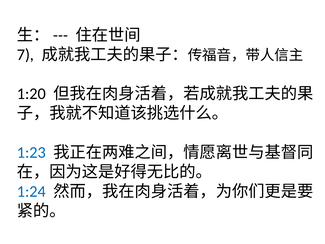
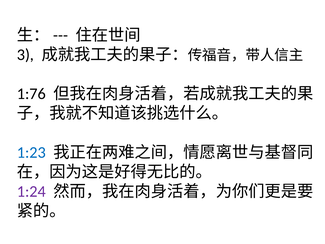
7: 7 -> 3 (25, 55)
1:20: 1:20 -> 1:76 (31, 94)
1:24 colour: blue -> purple (31, 191)
